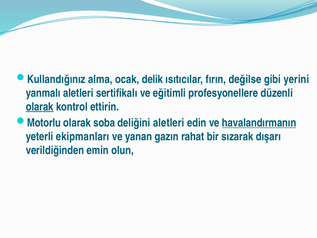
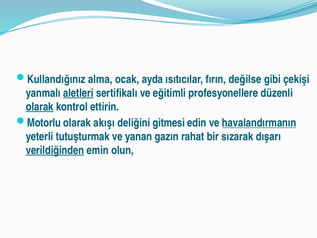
delik: delik -> ayda (152, 79)
yerini: yerini -> çekişi (296, 79)
aletleri underline: none -> present (78, 93)
soba: soba -> akışı (104, 123)
deliğini aletleri: aletleri -> gitmesi (169, 123)
ekipmanları: ekipmanları -> tutuşturmak (83, 136)
verildiğinden underline: none -> present (55, 150)
